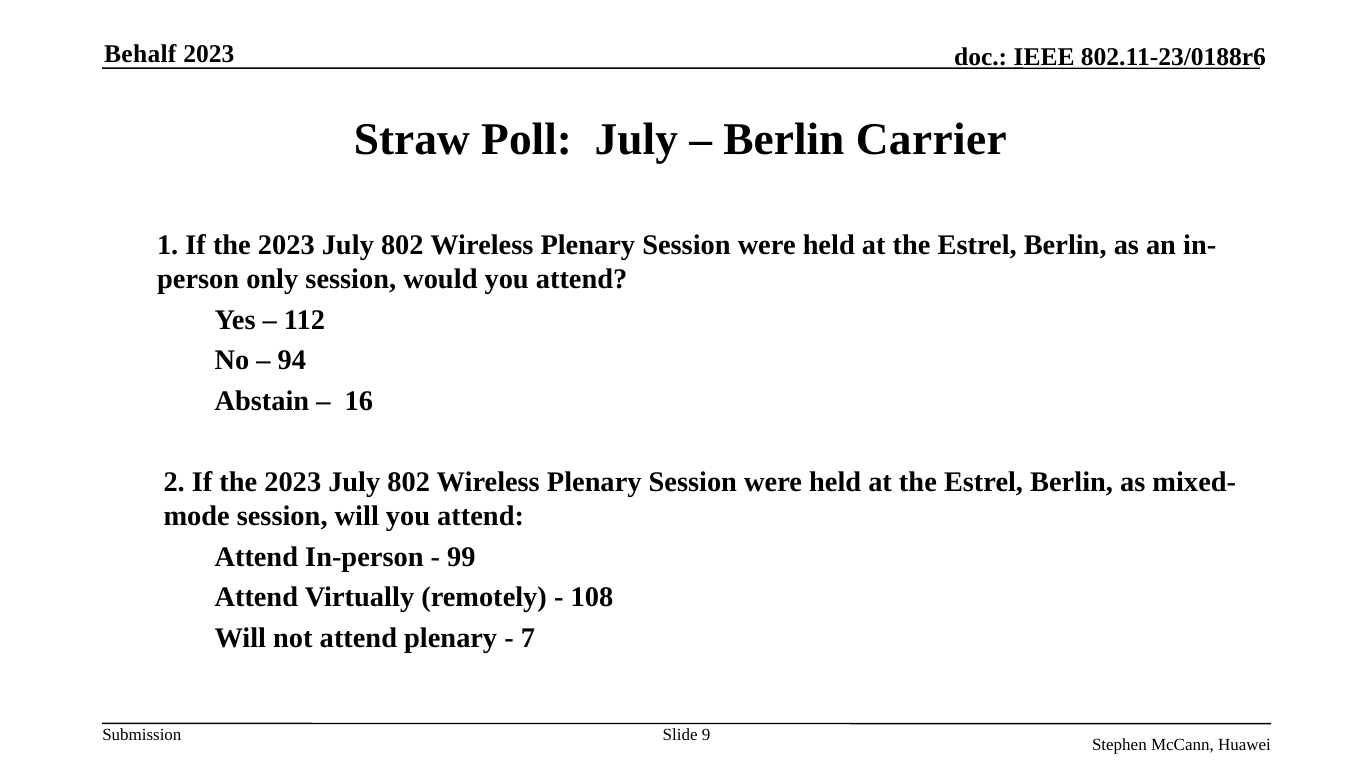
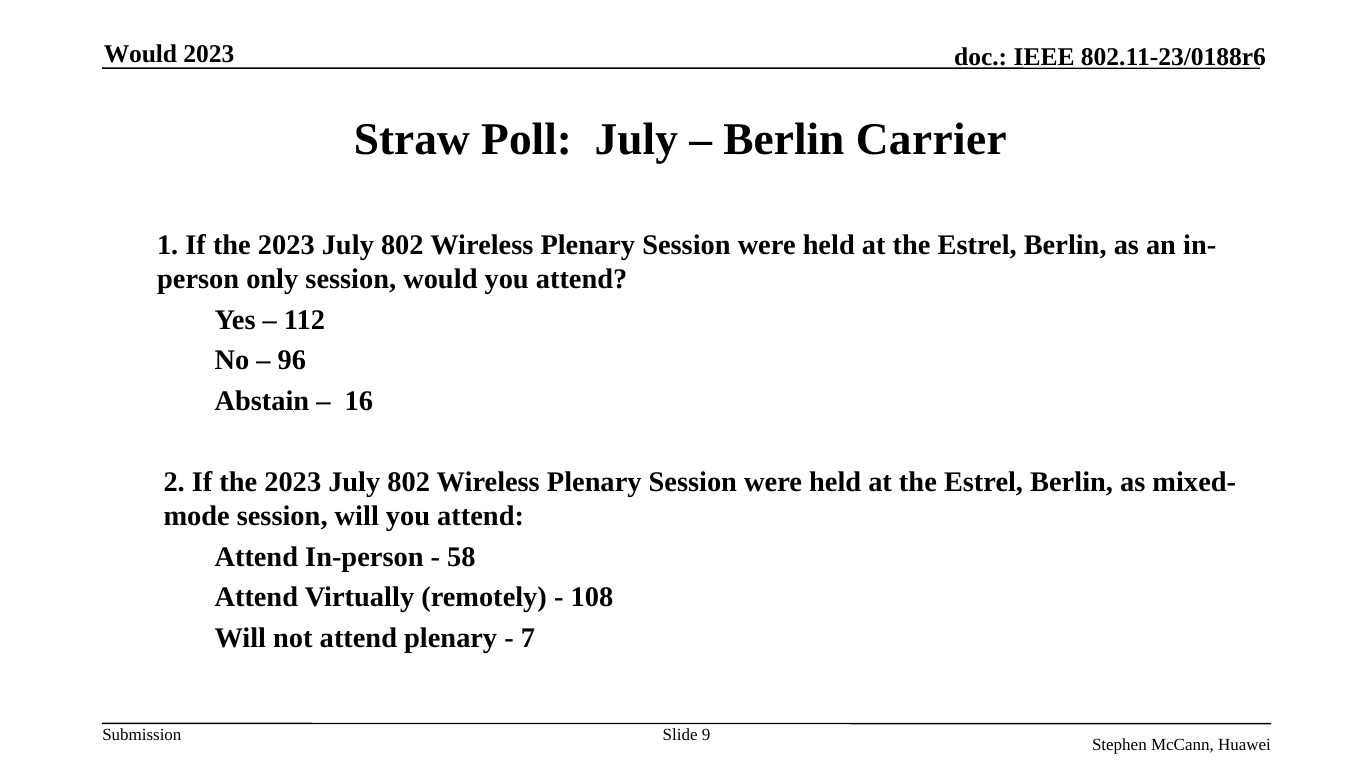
Behalf: Behalf -> Would (140, 54)
94: 94 -> 96 (292, 360)
99: 99 -> 58 (461, 557)
